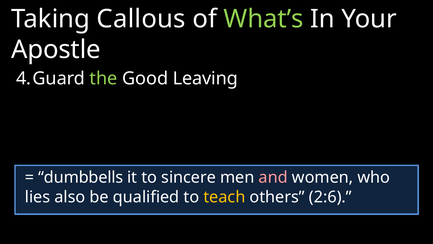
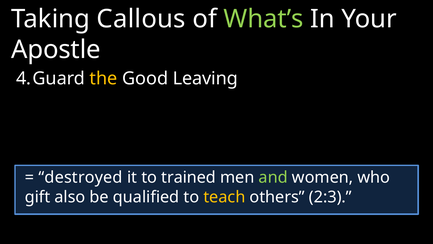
the colour: light green -> yellow (104, 78)
dumbbells: dumbbells -> destroyed (81, 177)
sincere: sincere -> trained (189, 177)
and colour: pink -> light green (273, 177)
lies: lies -> gift (38, 197)
2:6: 2:6 -> 2:3 (330, 197)
